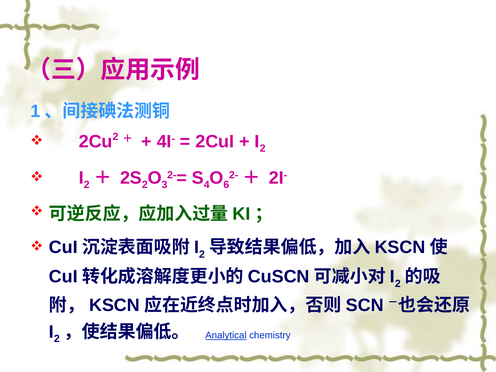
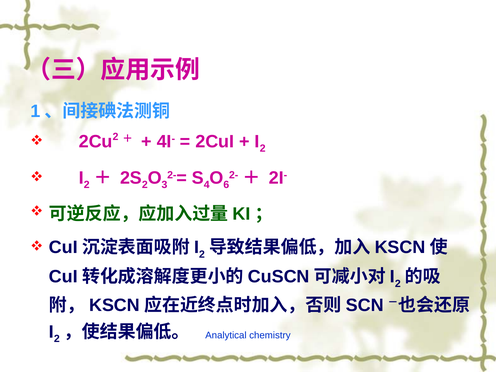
Analytical underline: present -> none (226, 335)
